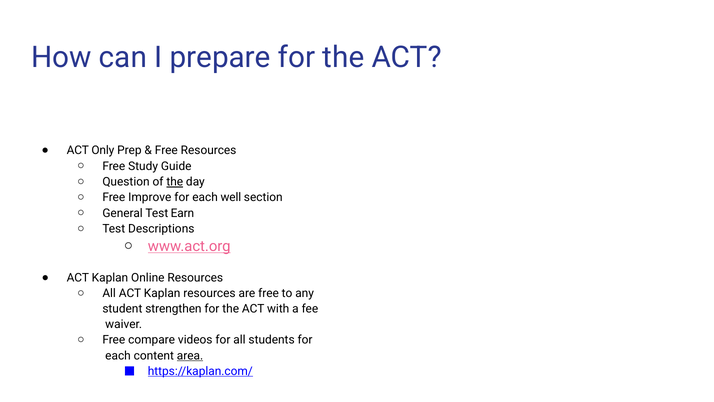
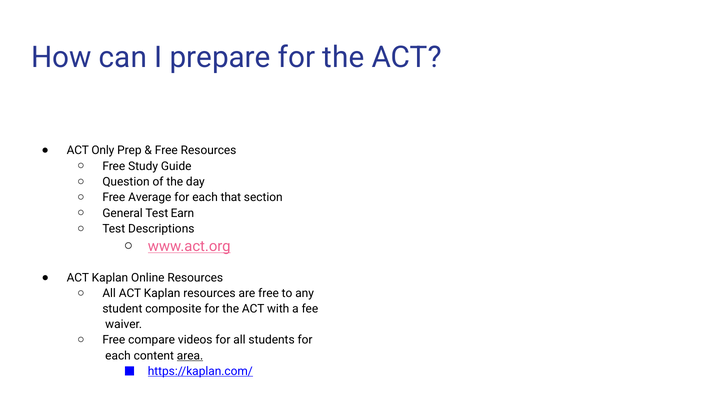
the underline: present -> none (175, 182)
Improve: Improve -> Average (150, 197)
well: well -> that (231, 197)
strengthen: strengthen -> composite (173, 309)
